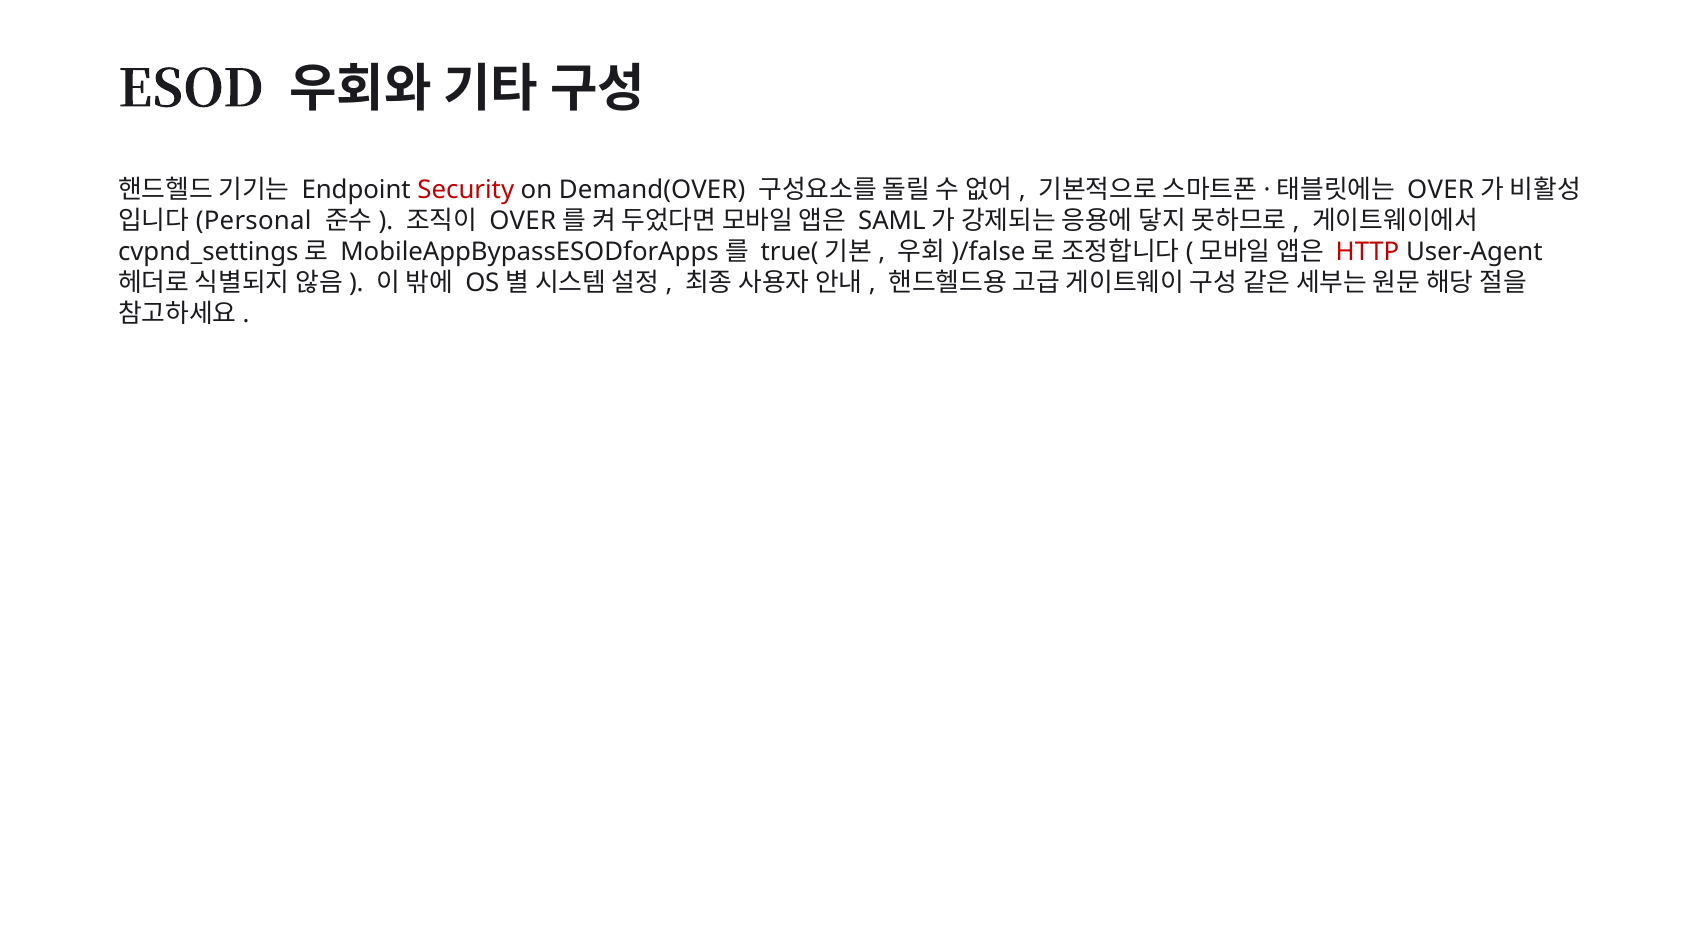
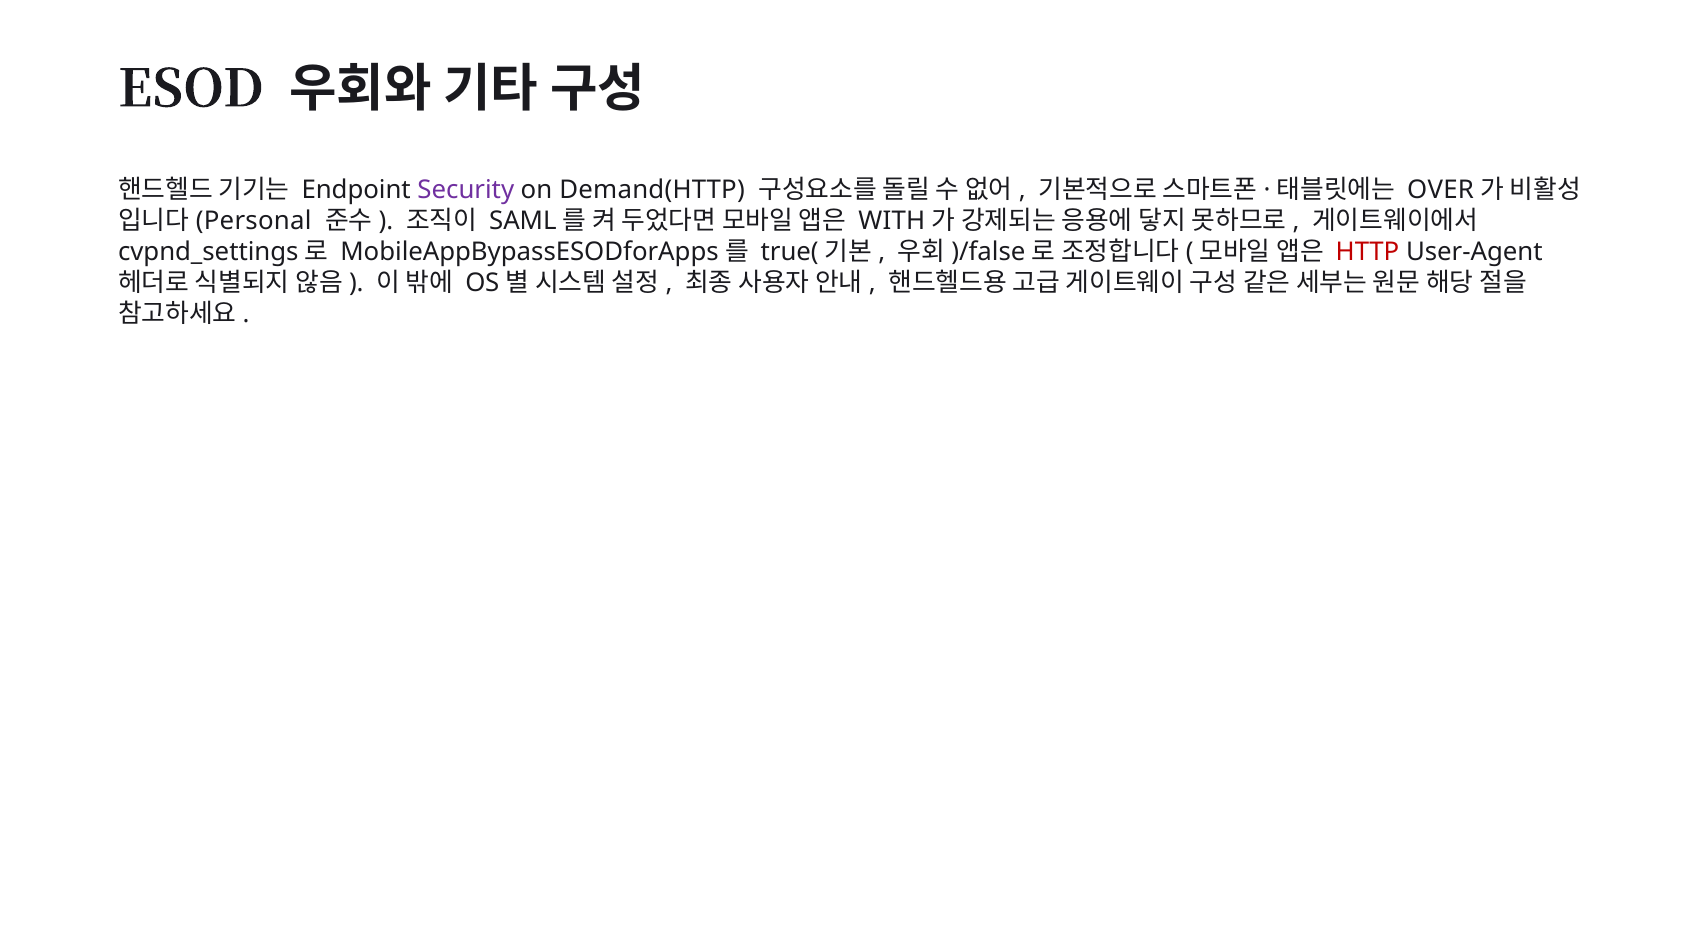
Security colour: red -> purple (466, 190)
Demand(OVER: Demand(OVER -> Demand(HTTP (652, 190)
OVER: OVER -> SAML (523, 221)
SAML: SAML -> WITH (892, 221)
